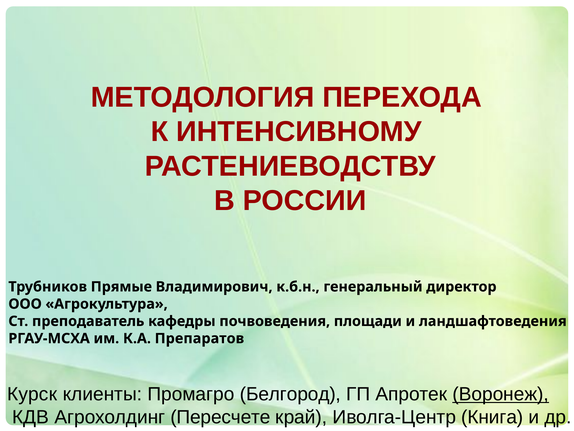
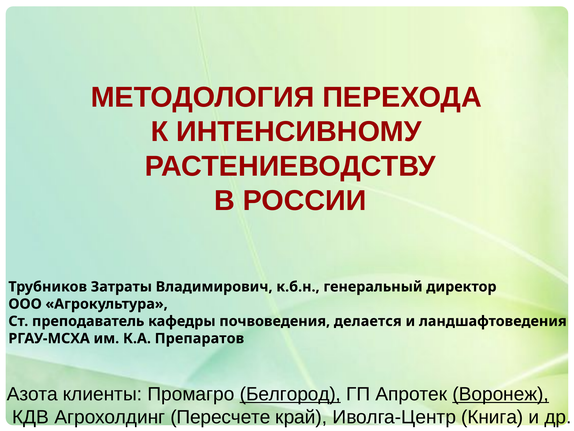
Прямые: Прямые -> Затраты (121, 286)
площади: площади -> делается (368, 321)
Курск: Курск -> Азота (32, 394)
Белгород underline: none -> present (290, 394)
